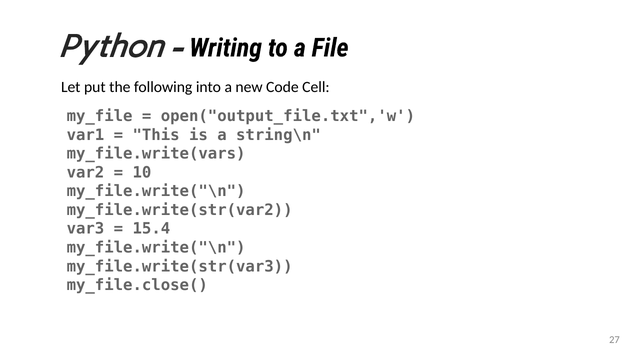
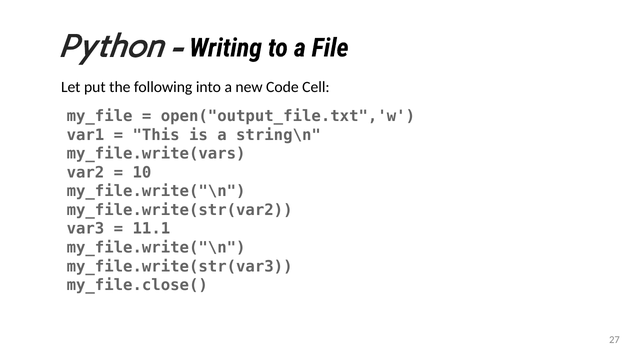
15.4: 15.4 -> 11.1 (151, 229)
